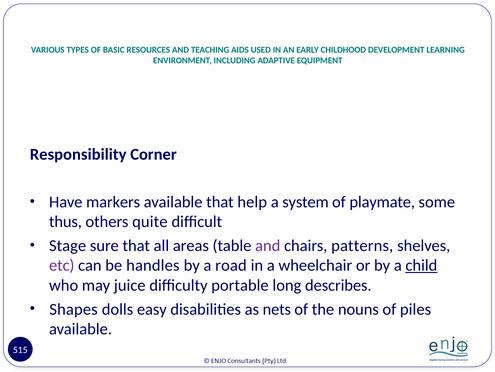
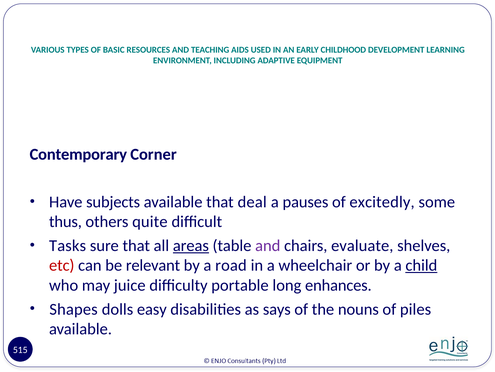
Responsibility: Responsibility -> Contemporary (78, 154)
markers: markers -> subjects (113, 202)
help: help -> deal (252, 202)
system: system -> pauses (305, 202)
playmate: playmate -> excitedly (382, 202)
Stage: Stage -> Tasks (68, 245)
areas underline: none -> present (191, 245)
patterns: patterns -> evaluate (362, 245)
etc colour: purple -> red (62, 265)
handles: handles -> relevant (153, 265)
describes: describes -> enhances (338, 285)
nets: nets -> says (277, 309)
